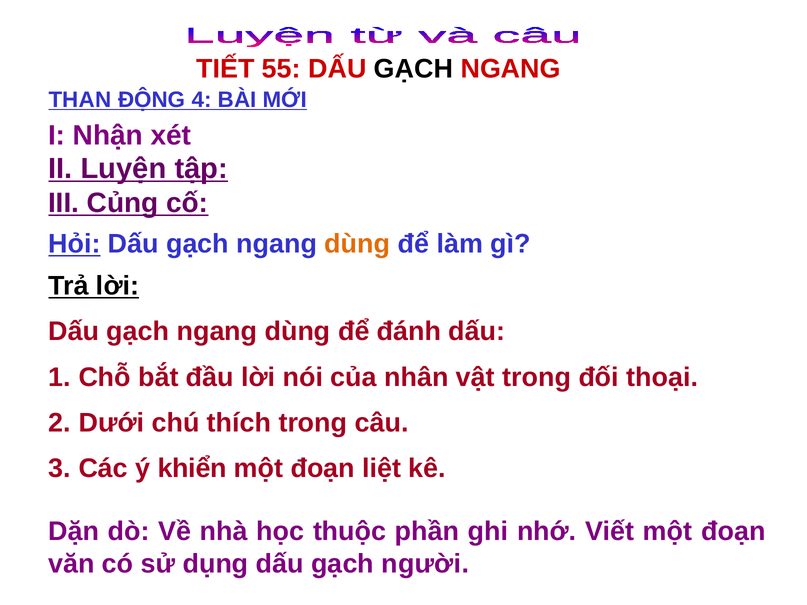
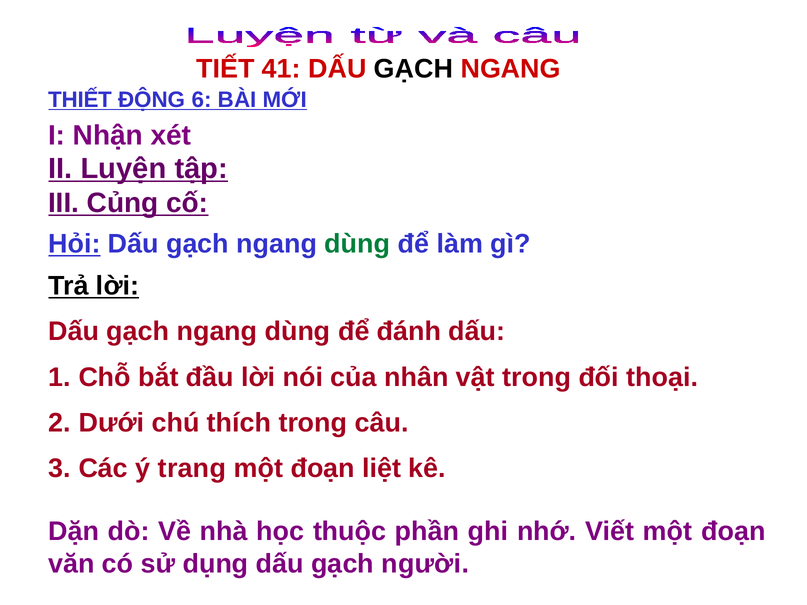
55: 55 -> 41 (281, 69)
THAN: THAN -> THIẾT (80, 100)
4: 4 -> 6 (202, 100)
dùng colour: orange -> green (357, 244)
khiển: khiển -> trang (192, 469)
